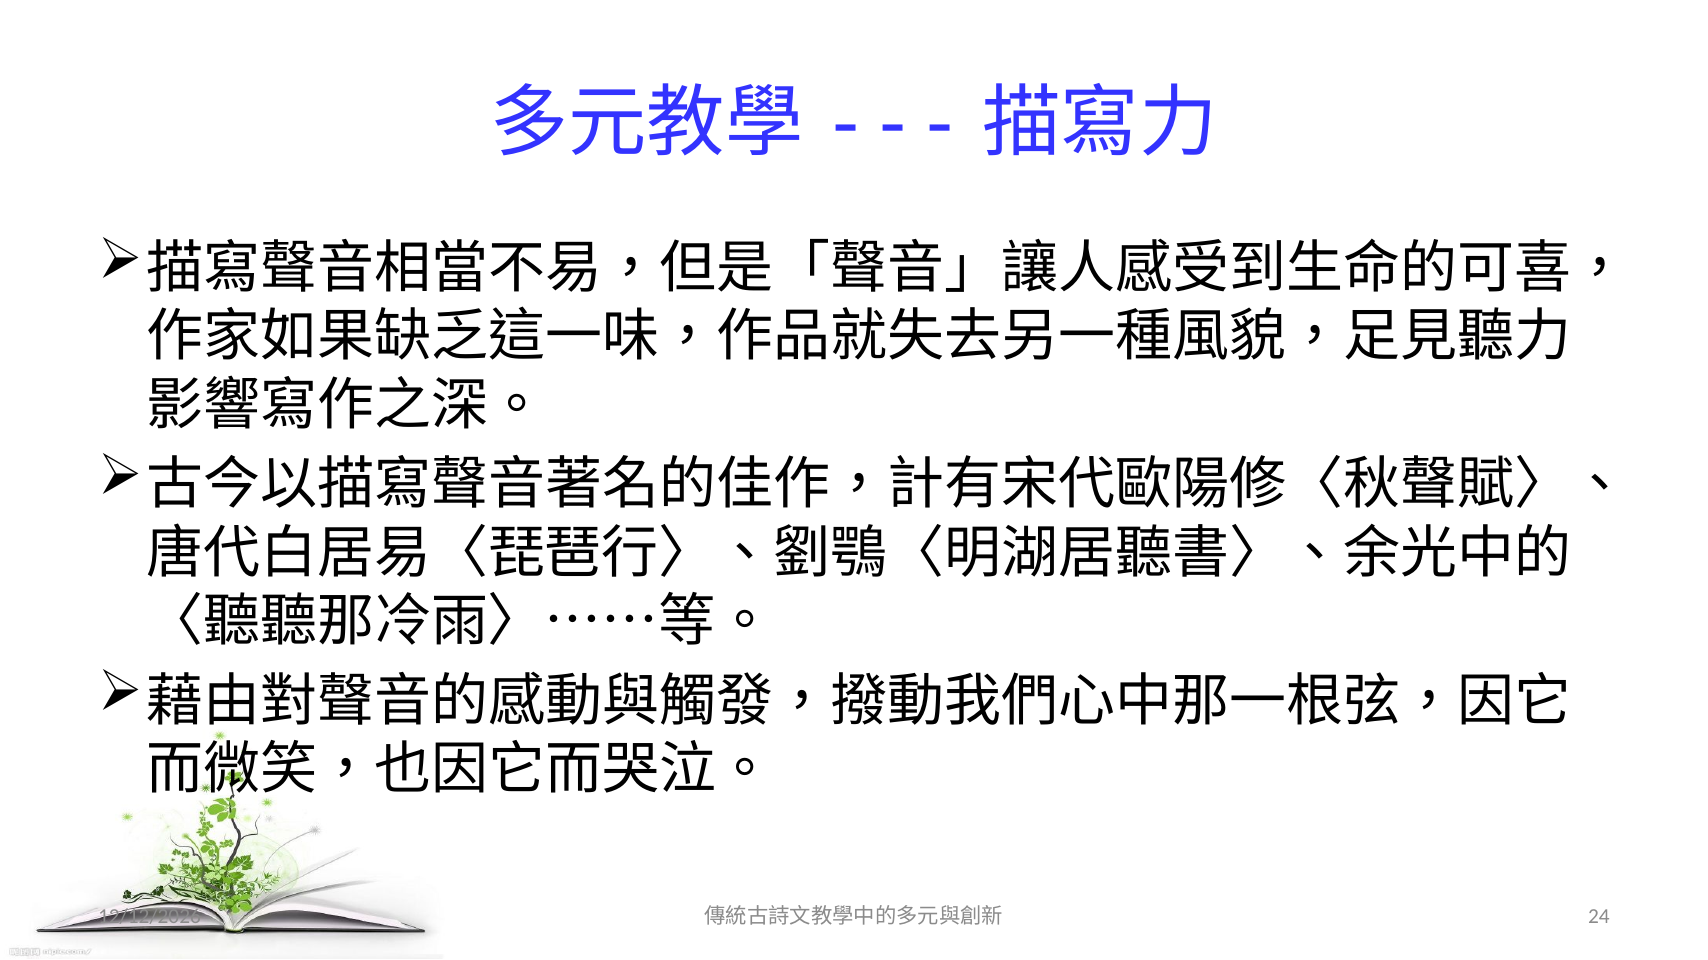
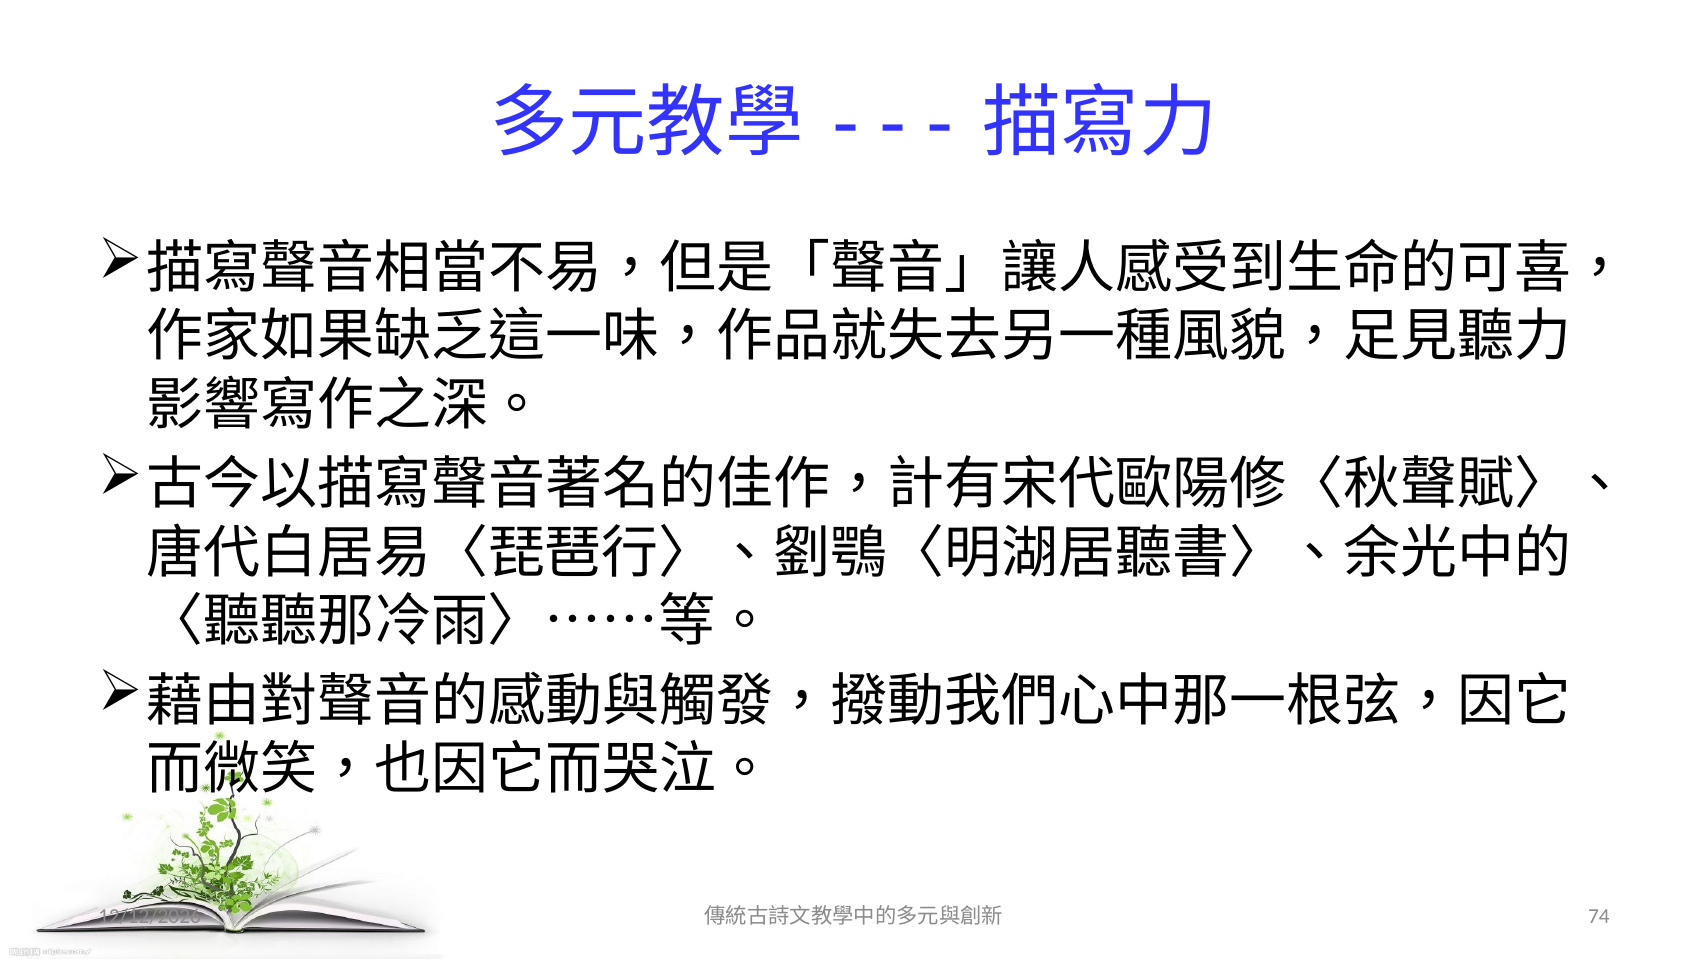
24: 24 -> 74 (1599, 917)
